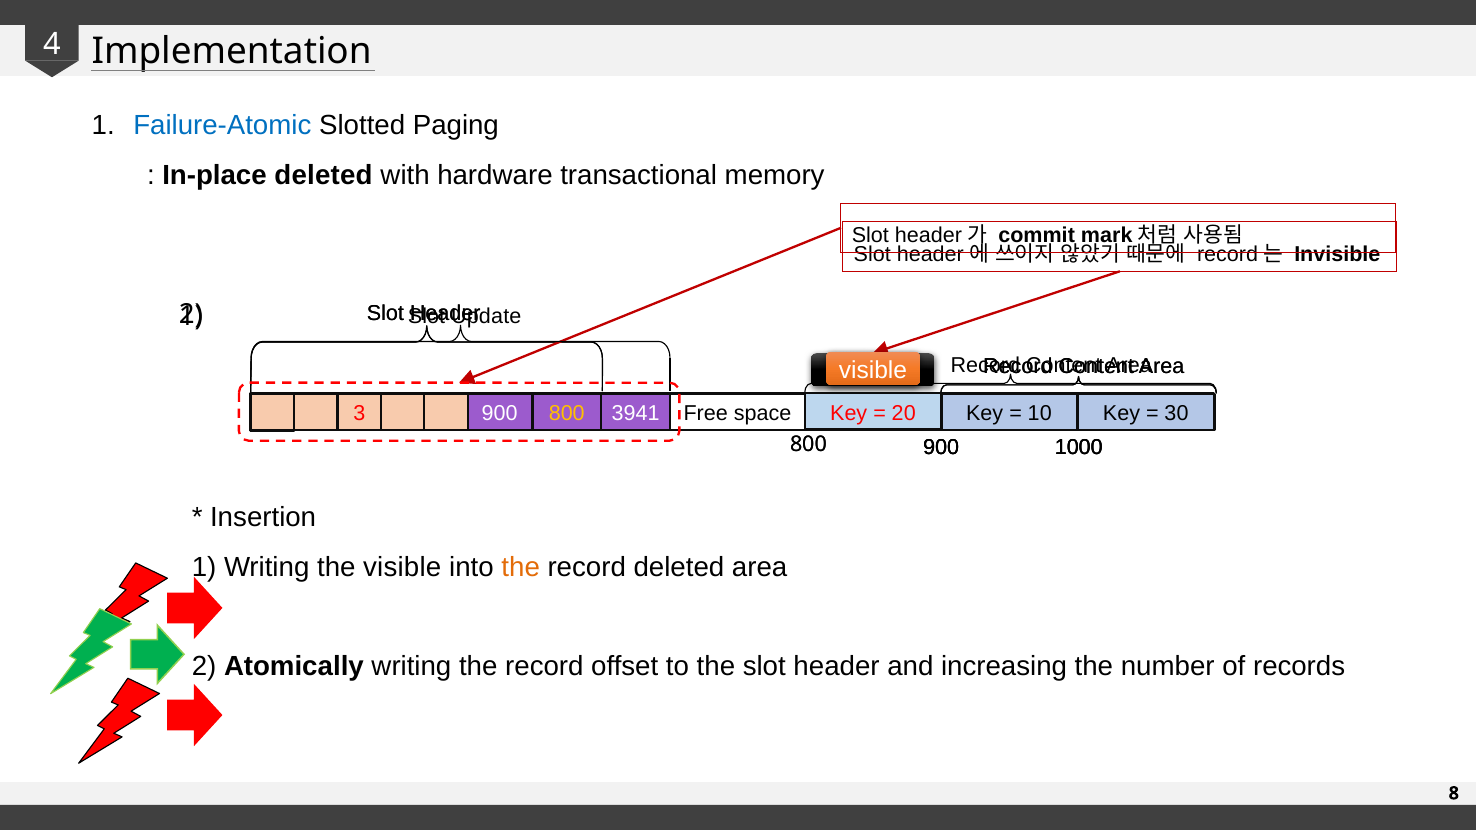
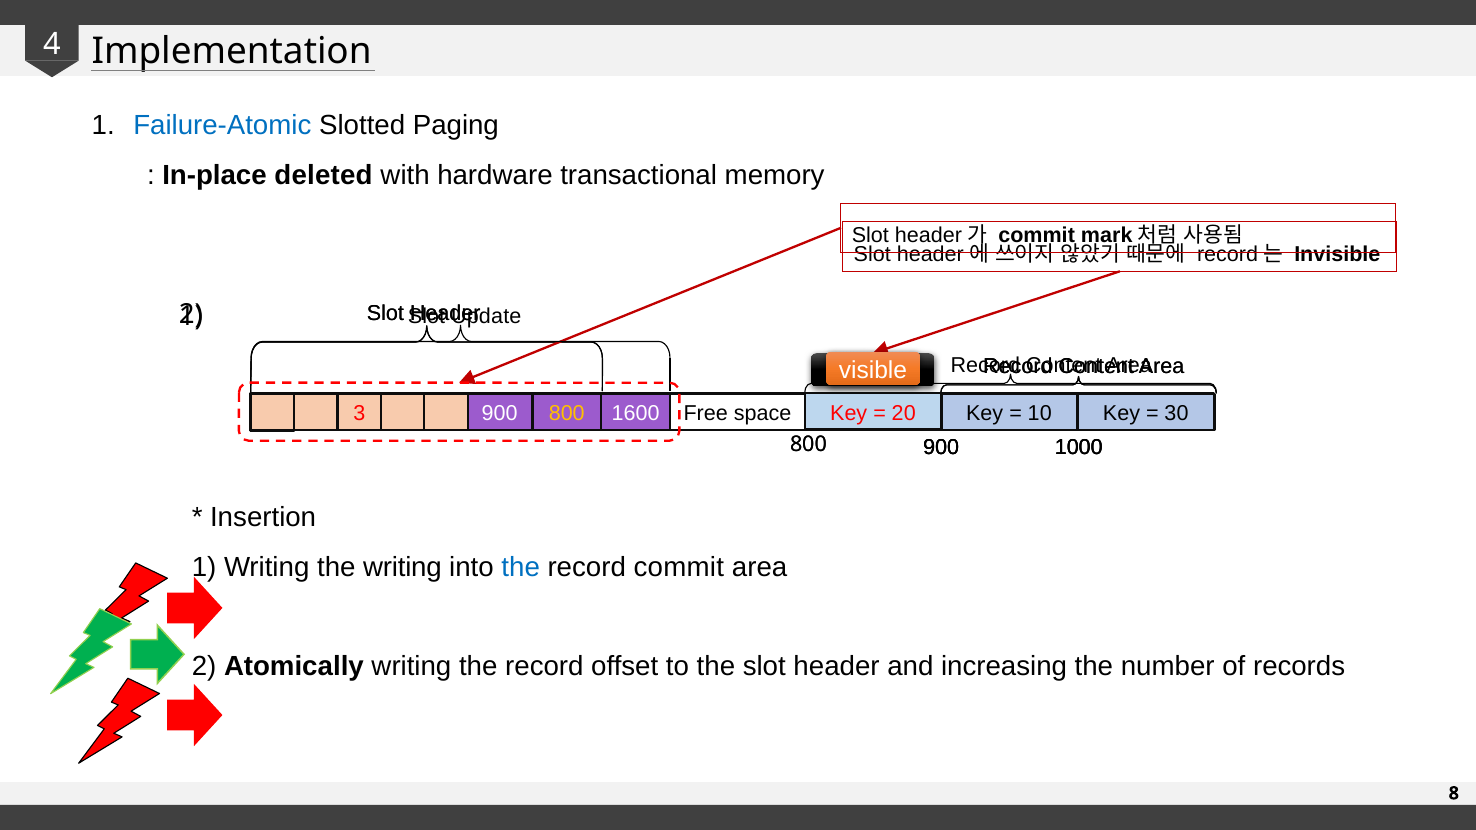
3941: 3941 -> 1600 (636, 414)
the visible: visible -> writing (402, 567)
the colour: orange -> blue (521, 567)
record deleted: deleted -> commit (679, 567)
